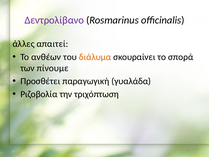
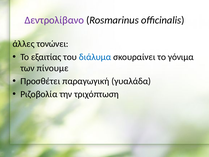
απαιτεί: απαιτεί -> τονώνει (53, 44)
ανθέων: ανθέων -> εξαιτίας (46, 57)
διάλυμα colour: orange -> blue (95, 57)
σπορά: σπορά -> γόνιμα (181, 57)
